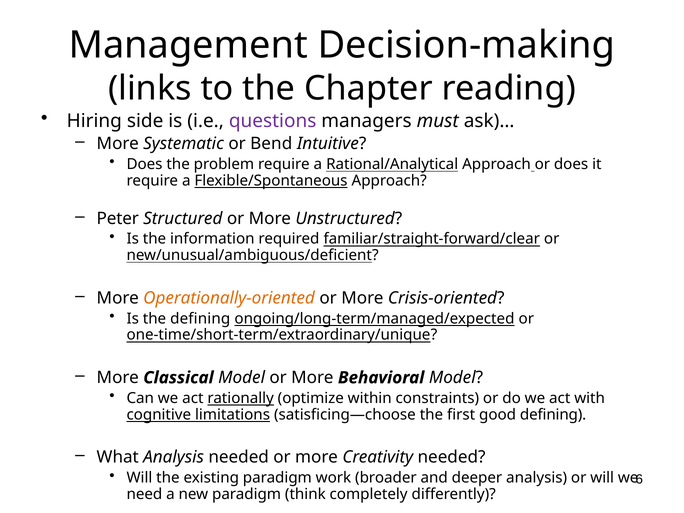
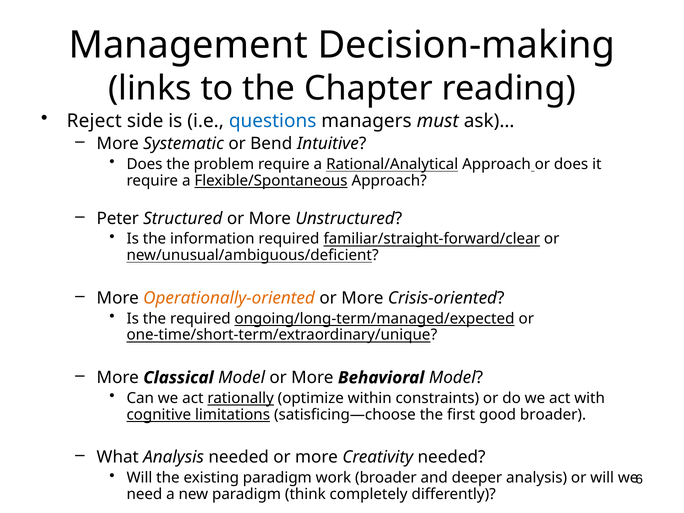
Hiring: Hiring -> Reject (94, 121)
questions colour: purple -> blue (273, 121)
the defining: defining -> required (200, 319)
good defining: defining -> broader (553, 415)
